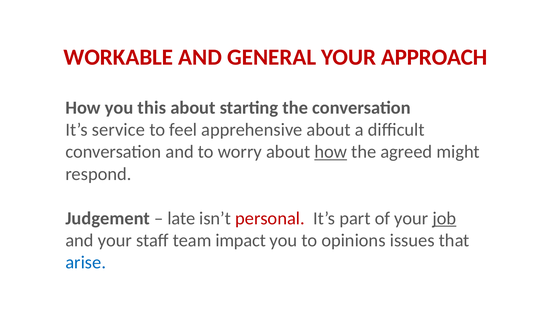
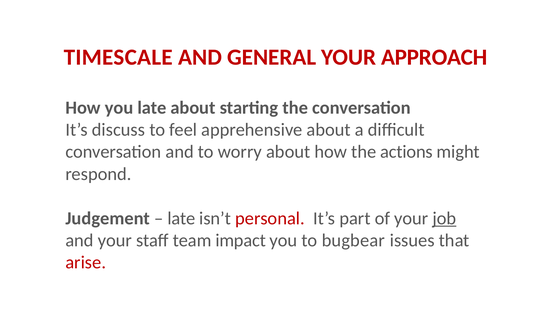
WORKABLE: WORKABLE -> TIMESCALE (118, 57)
you this: this -> late (152, 108)
service: service -> discuss (118, 130)
how underline: present -> none (331, 152)
agreed: agreed -> actions (406, 152)
opinions: opinions -> bugbear (353, 241)
arise colour: blue -> red (86, 263)
